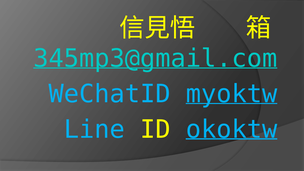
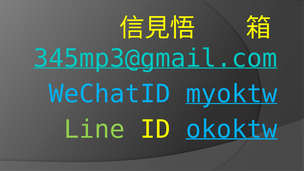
Line colour: light blue -> light green (94, 130)
